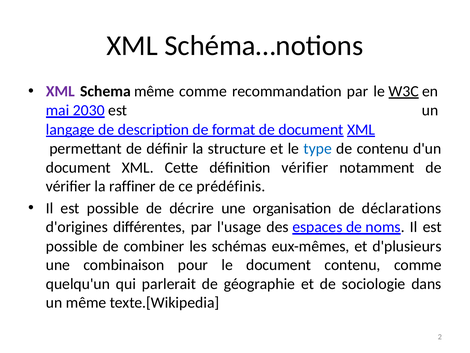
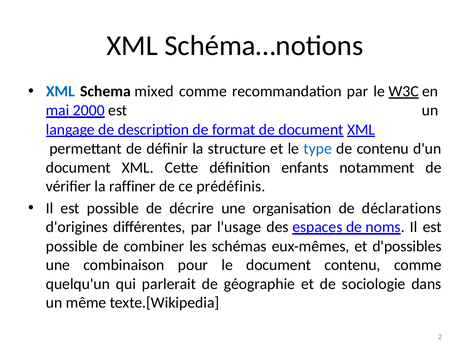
XML colour: purple -> blue (60, 91)
Schema même: même -> mixed (154, 91)
2030: 2030 -> 2000 (89, 110)
définition vérifier: vérifier -> enfants (305, 167)
d'plusieurs: d'plusieurs -> d'possibles (407, 246)
